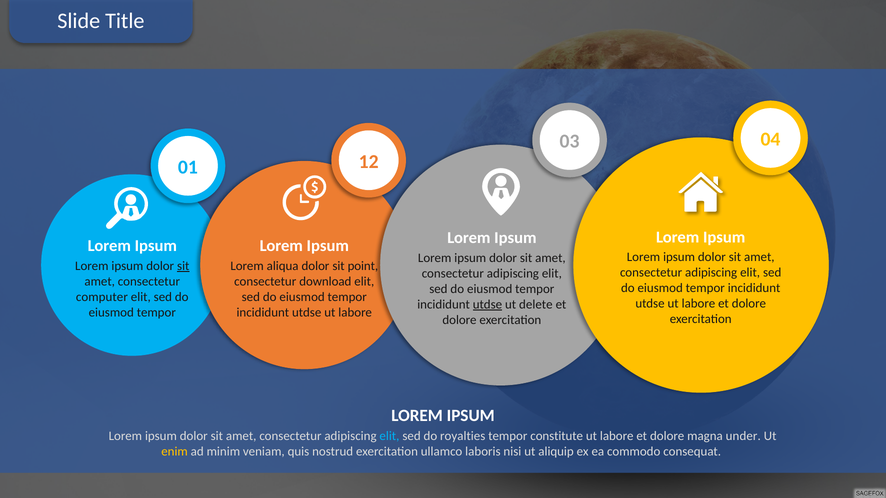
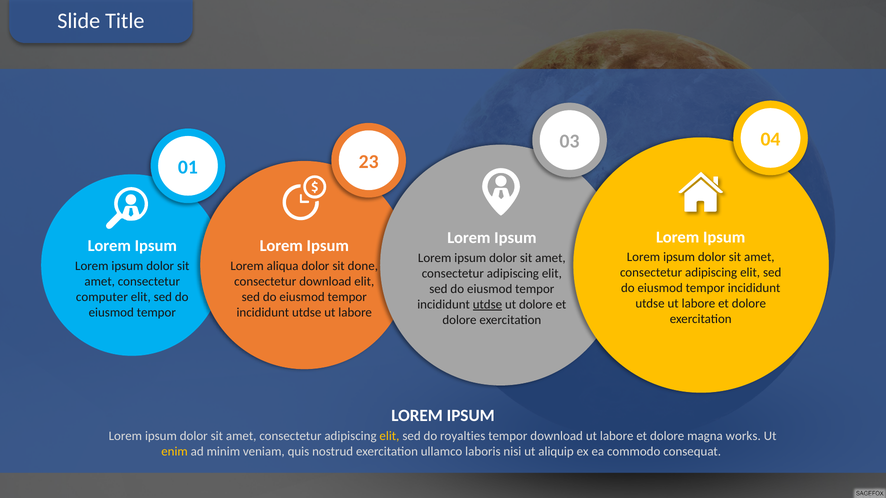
12: 12 -> 23 (369, 162)
sit underline: present -> none (183, 266)
point: point -> done (363, 266)
ut delete: delete -> dolore (536, 305)
elit colour: light blue -> yellow (389, 436)
tempor constitute: constitute -> download (557, 436)
under: under -> works (743, 436)
